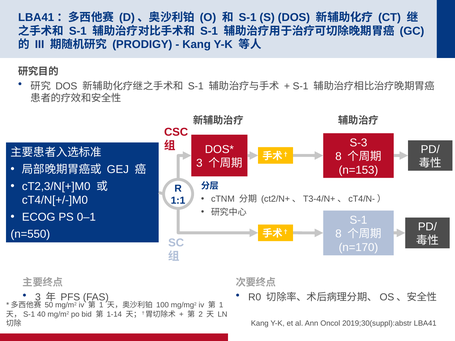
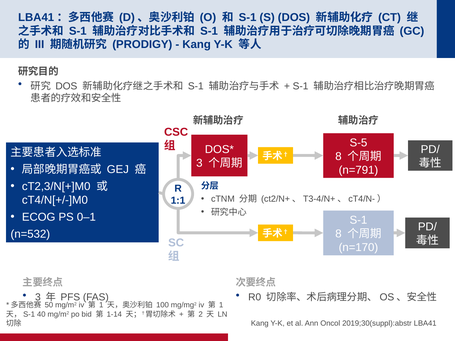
S-3: S-3 -> S-5 (358, 143)
n=153: n=153 -> n=791 (358, 170)
n=550: n=550 -> n=532 (30, 234)
